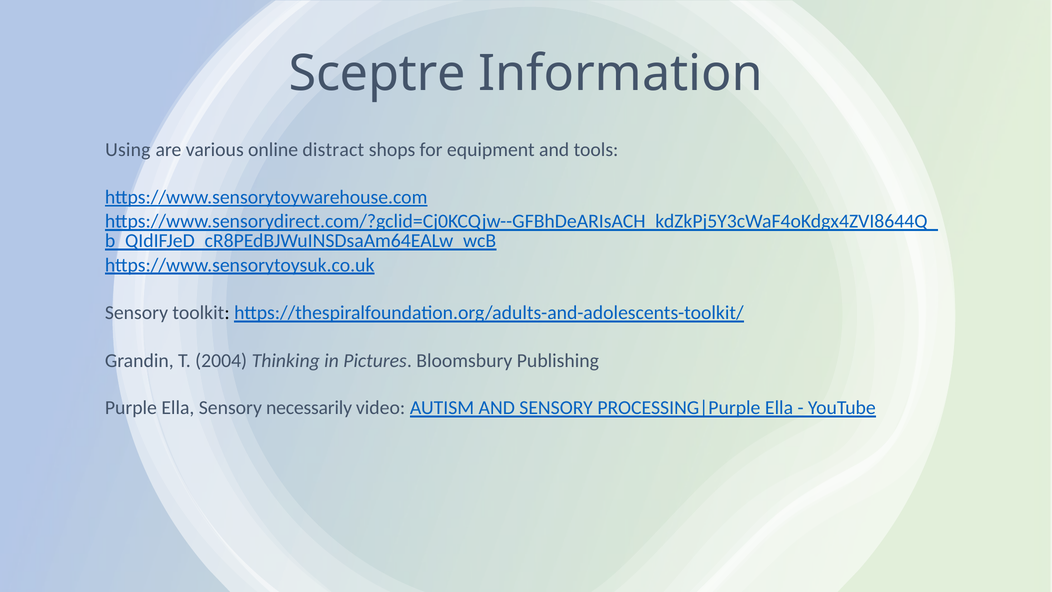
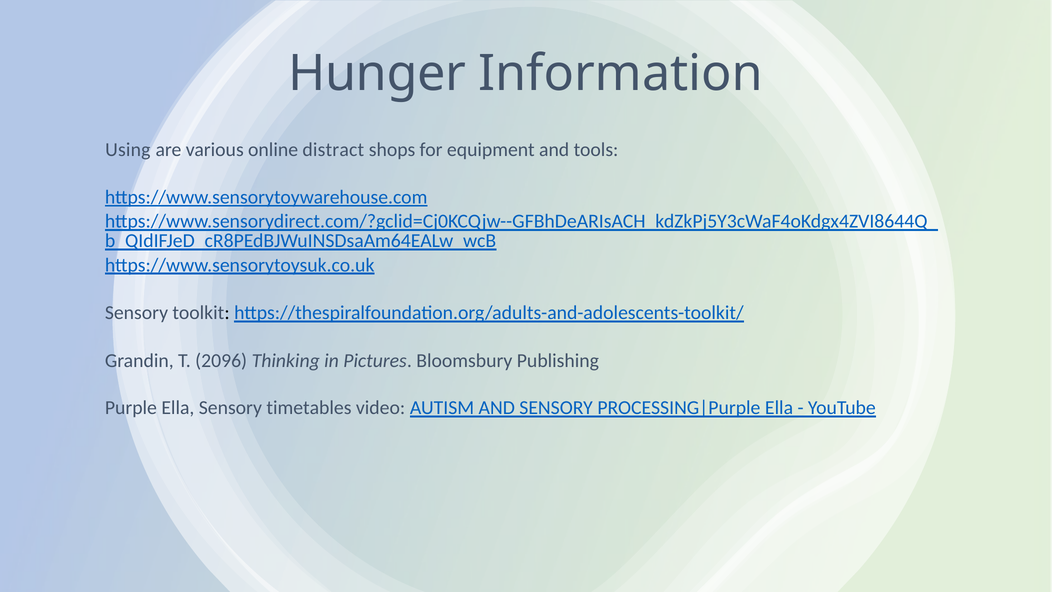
Sceptre: Sceptre -> Hunger (377, 74)
2004: 2004 -> 2096 (221, 360)
necessarily: necessarily -> timetables (309, 408)
